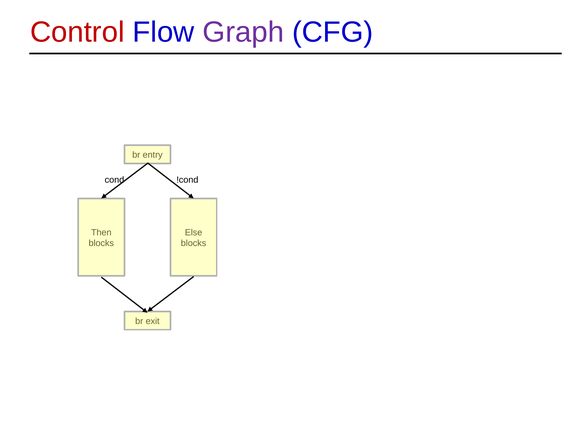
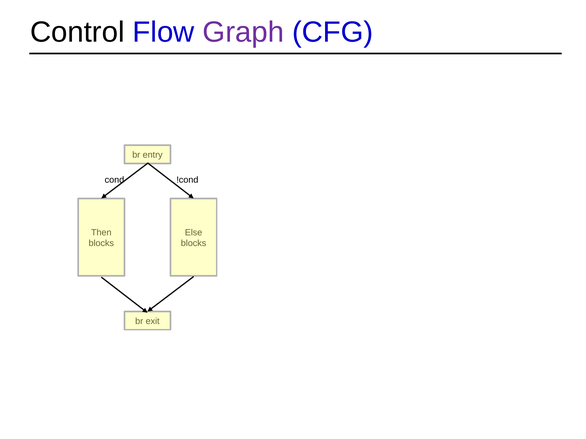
Control colour: red -> black (77, 32)
